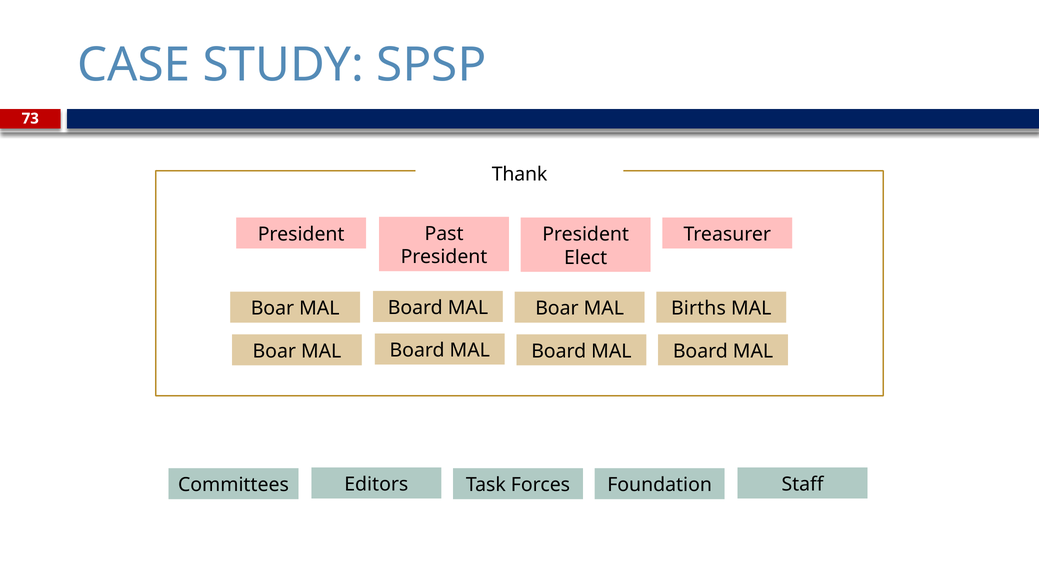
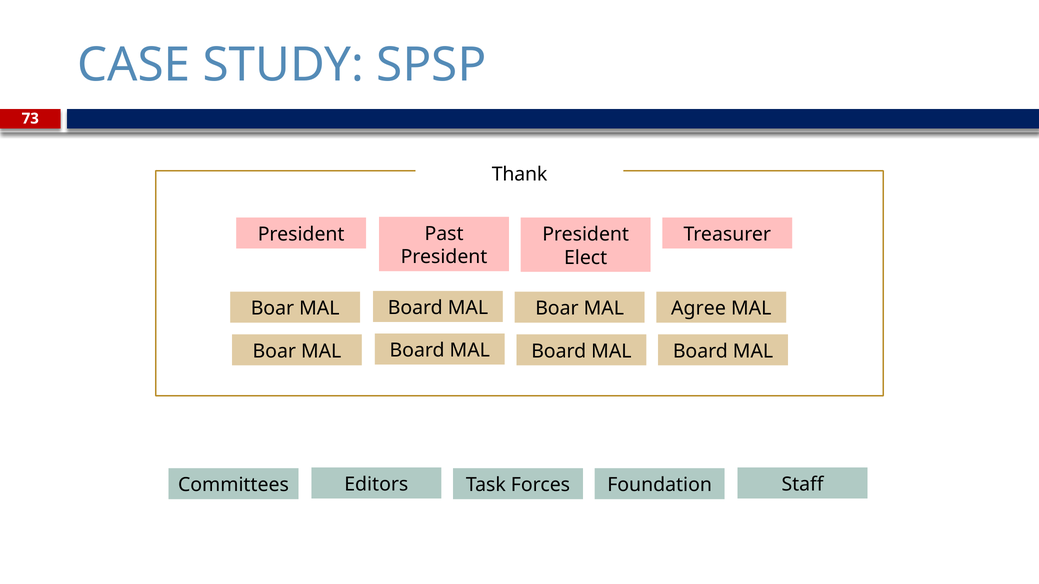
Births: Births -> Agree (698, 309)
